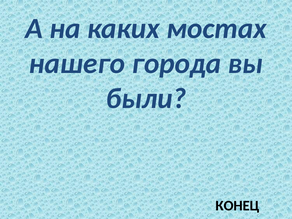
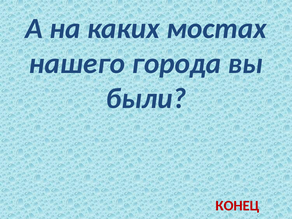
КОНЕЦ colour: black -> red (237, 206)
